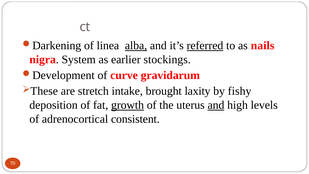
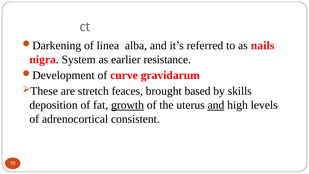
alba underline: present -> none (136, 46)
referred underline: present -> none (205, 46)
stockings: stockings -> resistance (167, 60)
intake: intake -> feaces (127, 91)
laxity: laxity -> based (198, 91)
fishy: fishy -> skills (240, 91)
